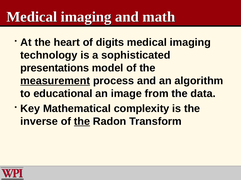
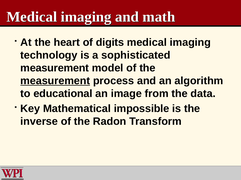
presentations: presentations -> measurement (55, 68)
complexity: complexity -> impossible (142, 109)
the underline: present -> none (82, 122)
